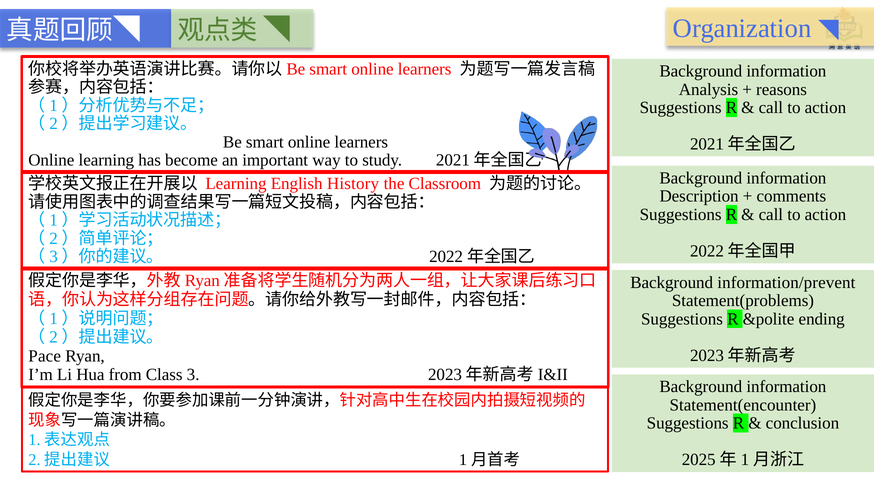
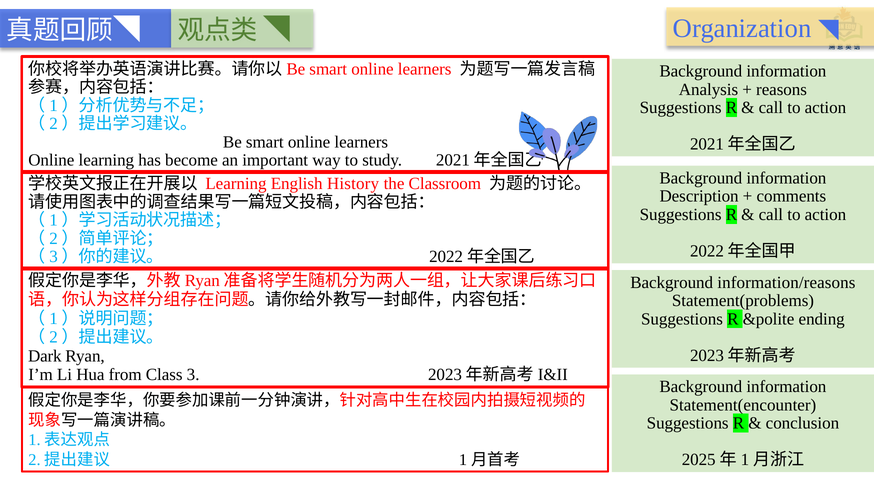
information/prevent: information/prevent -> information/reasons (786, 282)
Pace: Pace -> Dark (45, 356)
